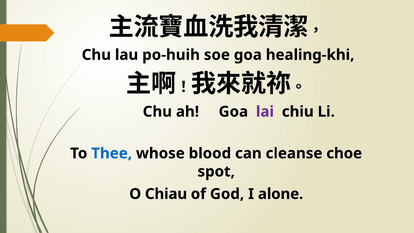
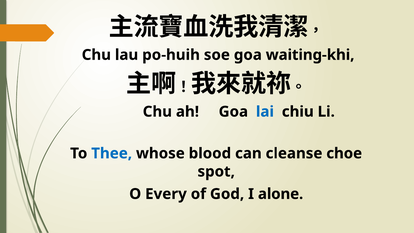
healing-khi: healing-khi -> waiting-khi (310, 55)
lai colour: purple -> blue (265, 112)
Chiau: Chiau -> Every (166, 194)
